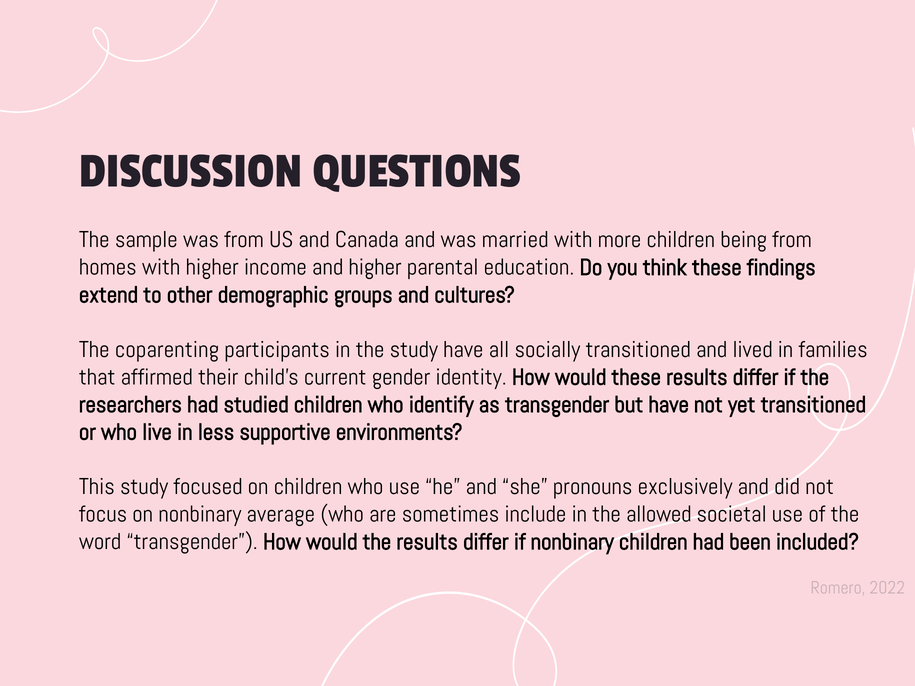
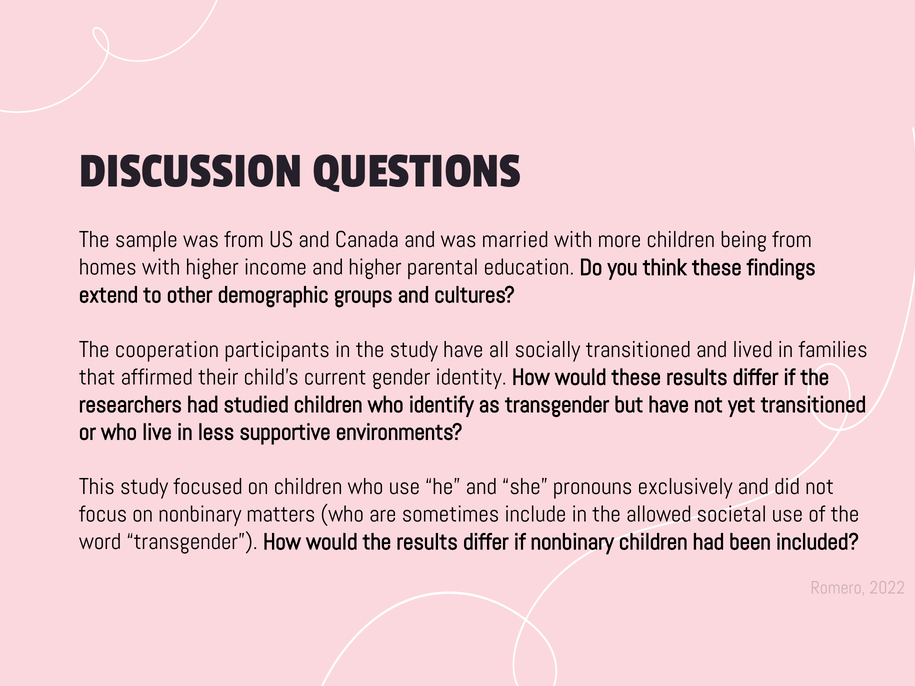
coparenting: coparenting -> cooperation (167, 350)
average: average -> matters (281, 515)
